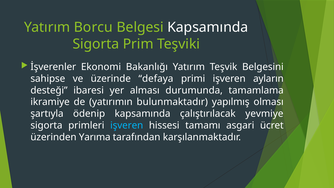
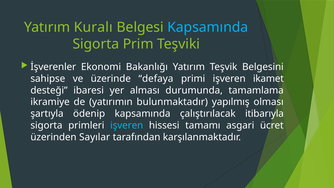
Borcu: Borcu -> Kuralı (93, 27)
Kapsamında colour: white -> light blue (208, 27)
ayların: ayların -> ikamet (268, 79)
yevmiye: yevmiye -> itibarıyla (264, 114)
Yarıma: Yarıma -> Sayılar (95, 137)
